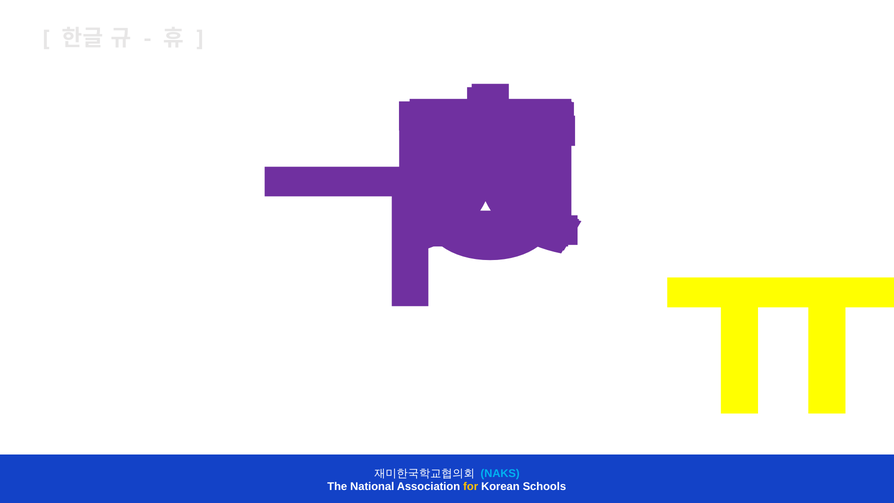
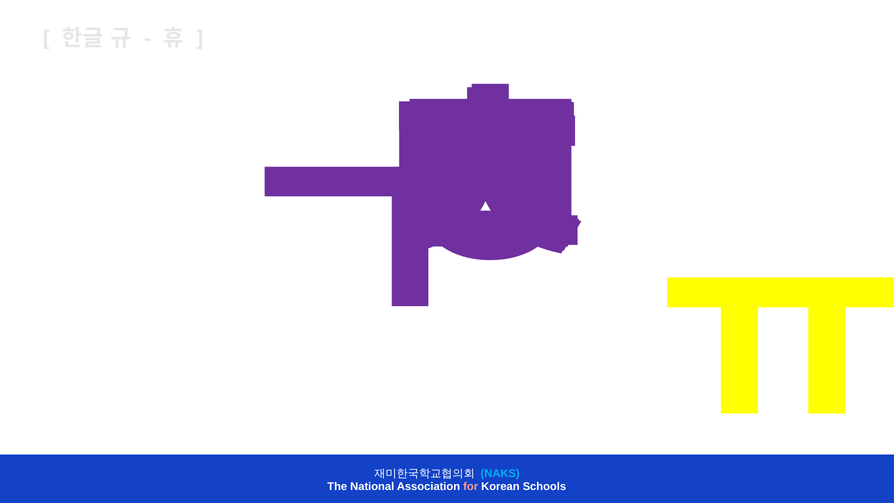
for colour: yellow -> pink (471, 487)
